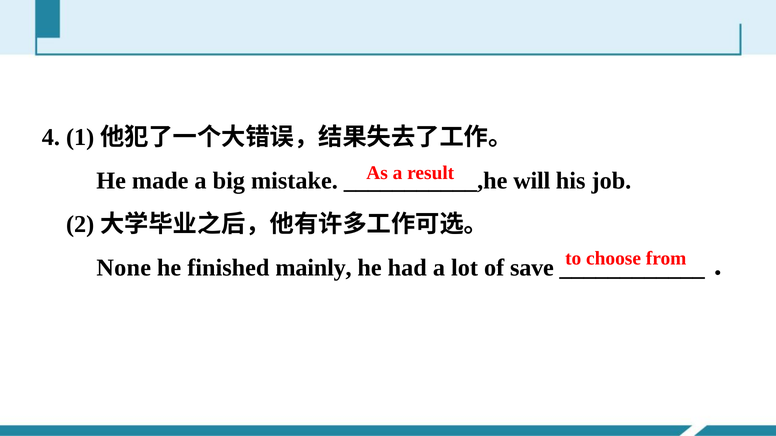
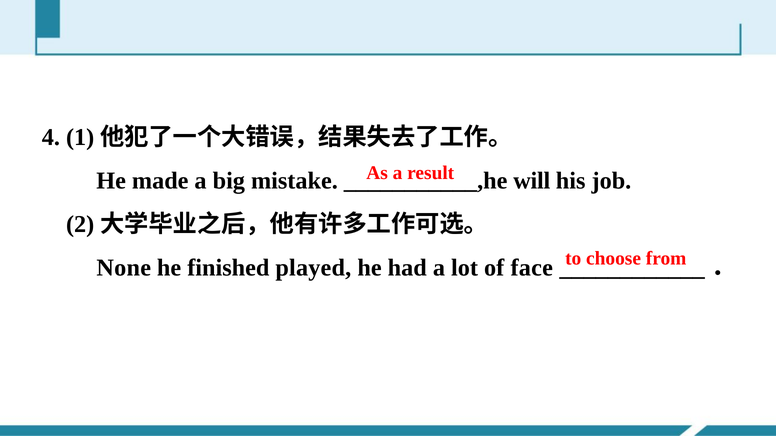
mainly: mainly -> played (313, 268)
save: save -> face (532, 268)
